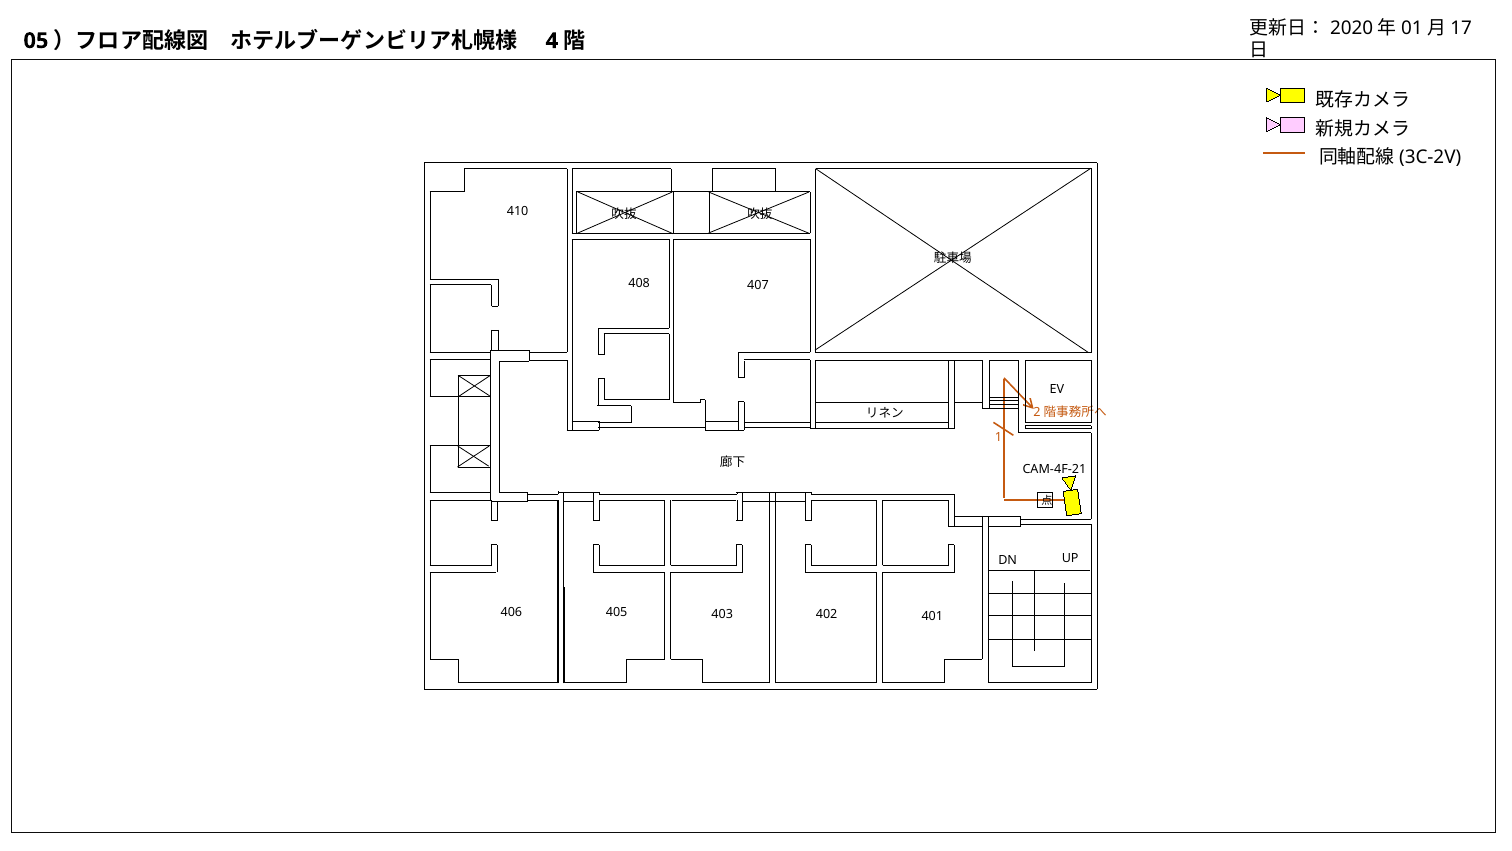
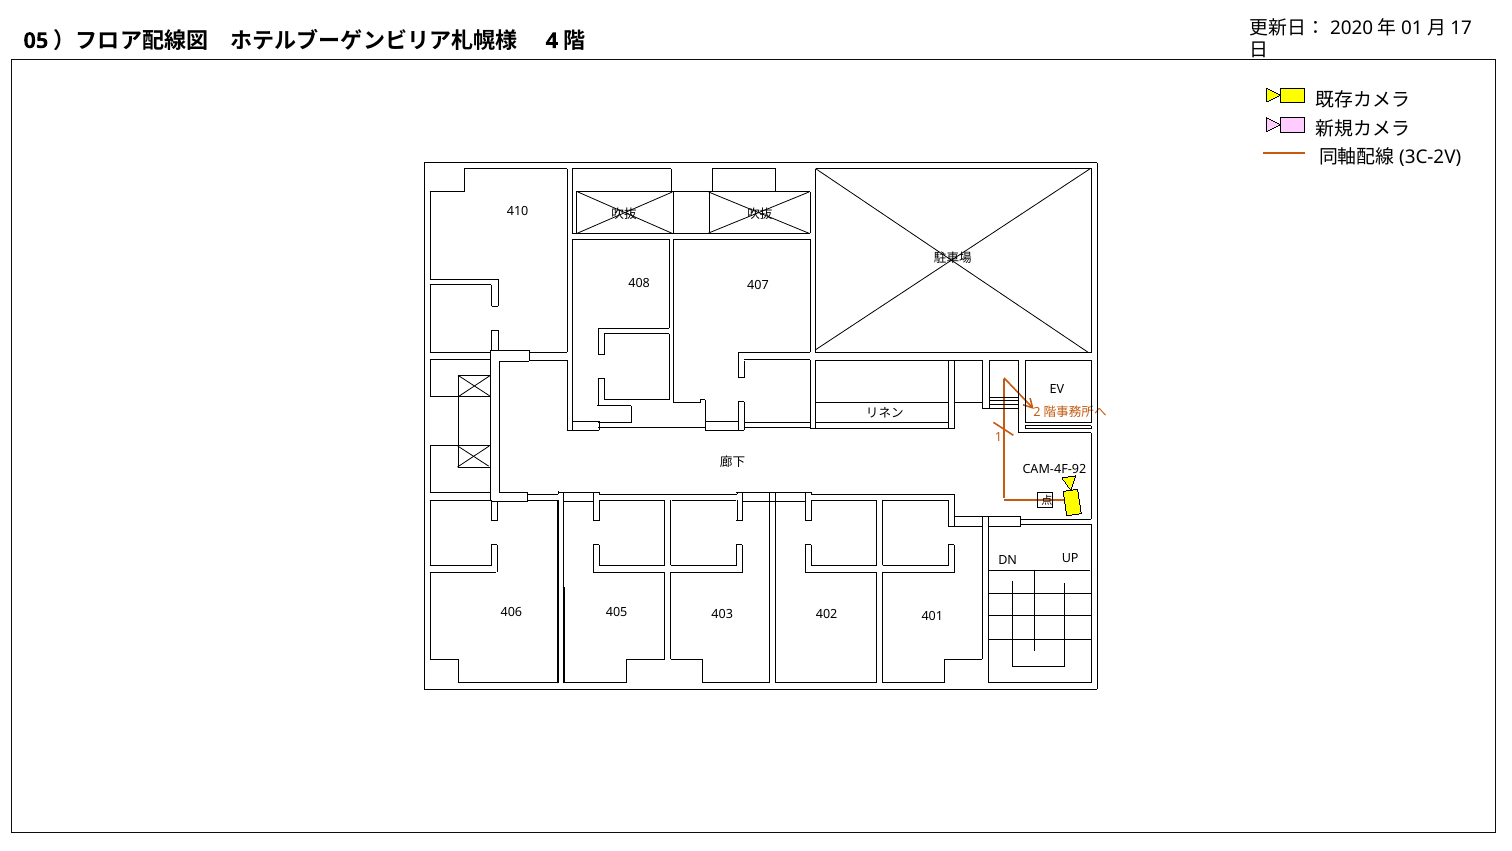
CAM-4F-21: CAM-4F-21 -> CAM-4F-92 (1054, 469)
